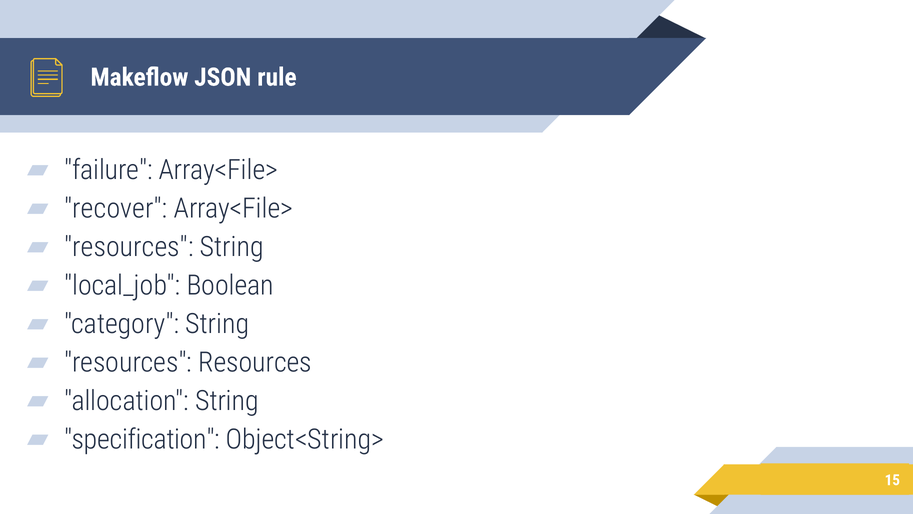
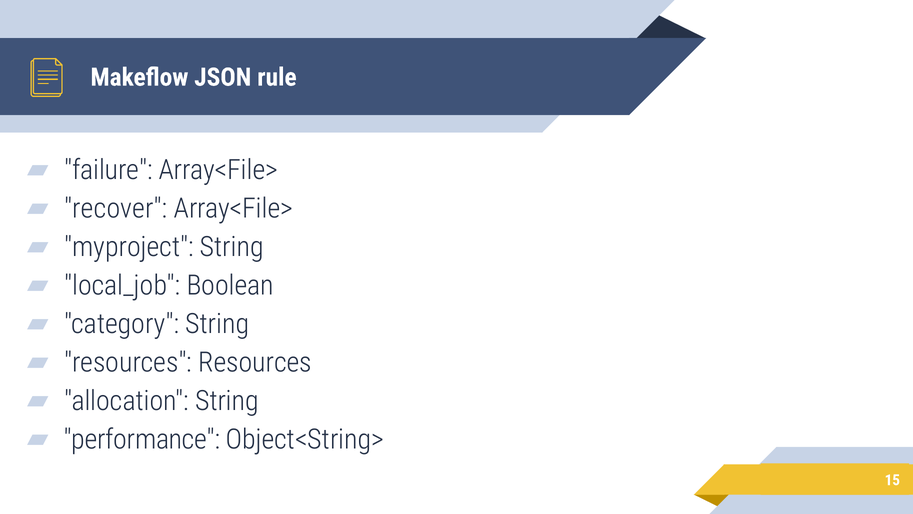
resources: resources -> myproject (129, 247)
specification: specification -> performance (142, 439)
